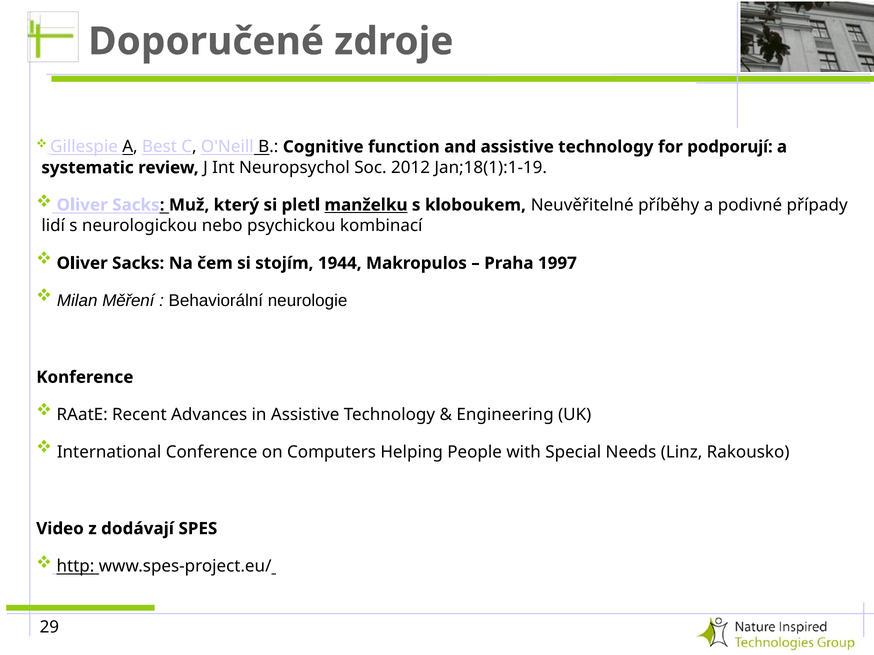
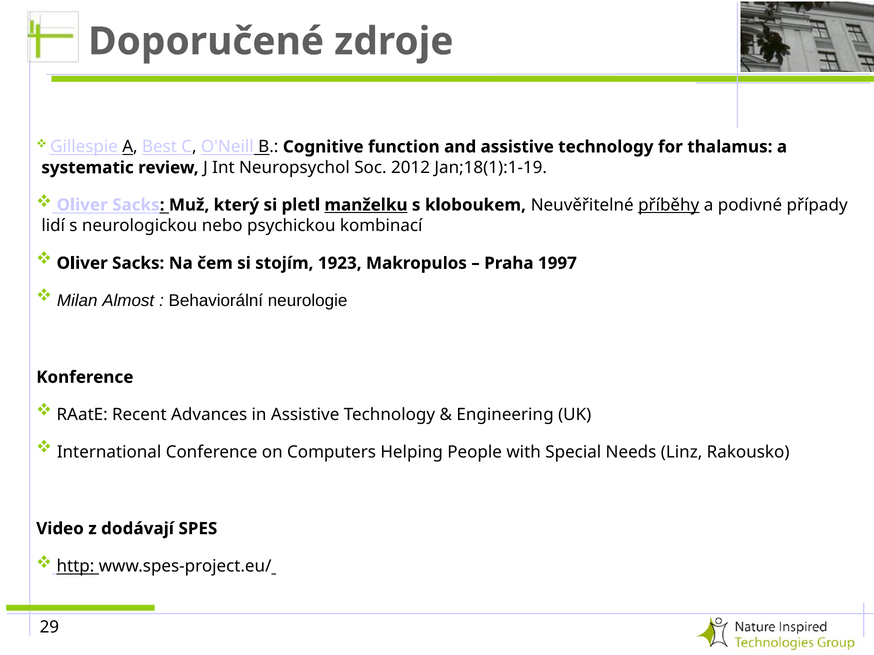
podporují: podporují -> thalamus (730, 147)
příběhy underline: none -> present (669, 205)
1944: 1944 -> 1923 (340, 263)
Měření: Měření -> Almost (128, 301)
